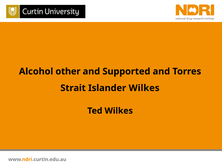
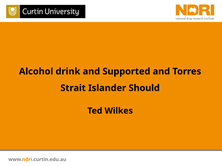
other: other -> drink (68, 72)
Islander Wilkes: Wilkes -> Should (144, 88)
